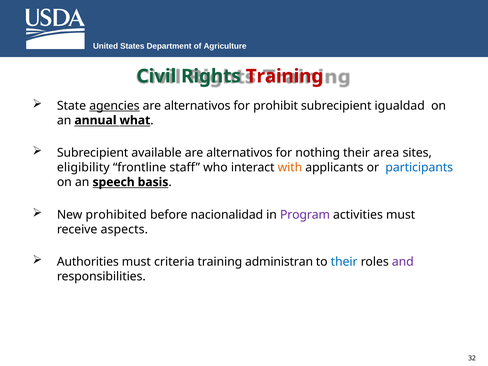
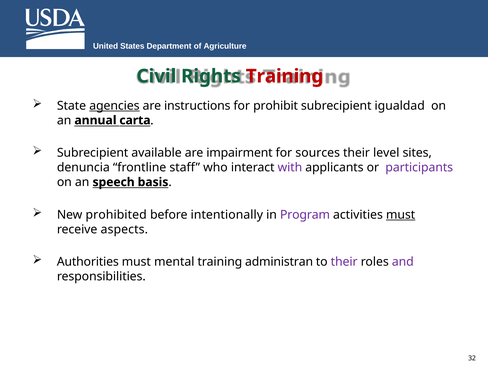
alternativos: alternativos -> instructions (197, 106)
what: what -> carta (135, 120)
alternativos: alternativos -> impairment (239, 153)
nothing: nothing -> sources (318, 153)
area: area -> level (386, 153)
eligibility: eligibility -> denuncia (83, 168)
with colour: orange -> purple (290, 168)
participants colour: blue -> purple (419, 168)
nacionalidad: nacionalidad -> intentionally (227, 215)
must underline: none -> present (401, 215)
criteria: criteria -> mental (174, 262)
their colour: blue -> purple (344, 262)
